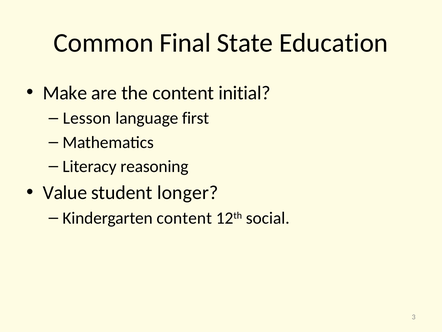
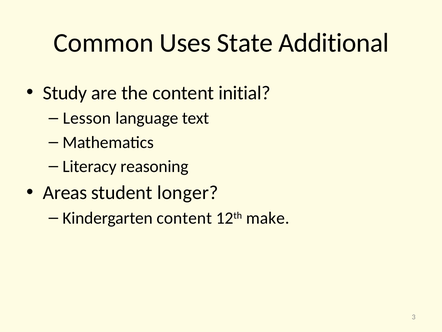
Final: Final -> Uses (185, 43)
Education: Education -> Additional (334, 43)
Make: Make -> Study (65, 93)
first: first -> text (196, 118)
Value: Value -> Areas (65, 192)
social: social -> make (268, 218)
